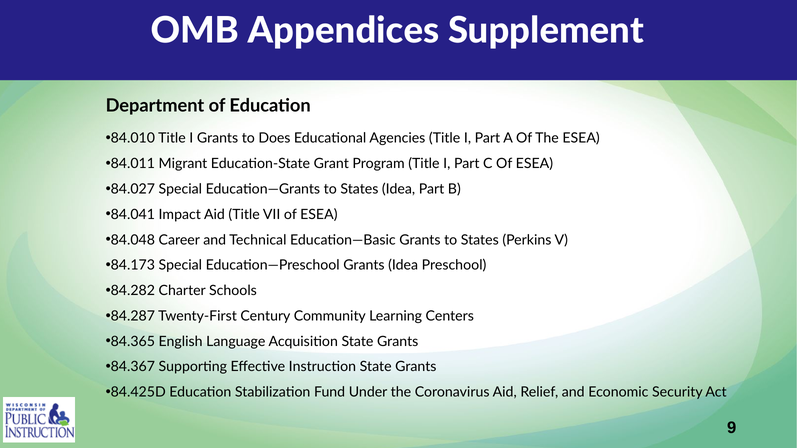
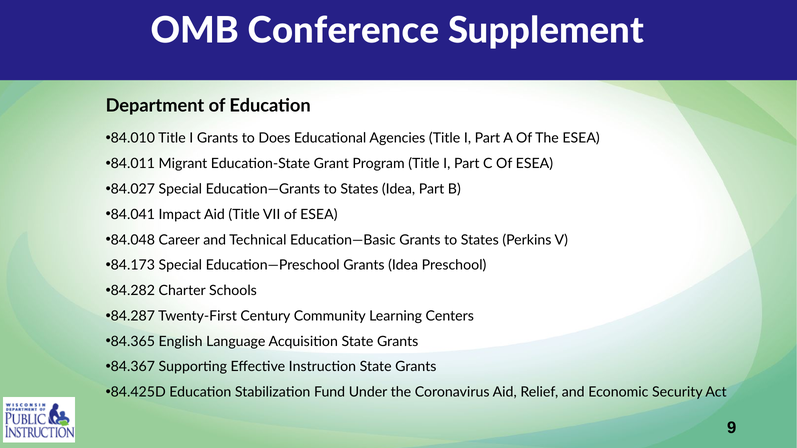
Appendices: Appendices -> Conference (344, 31)
